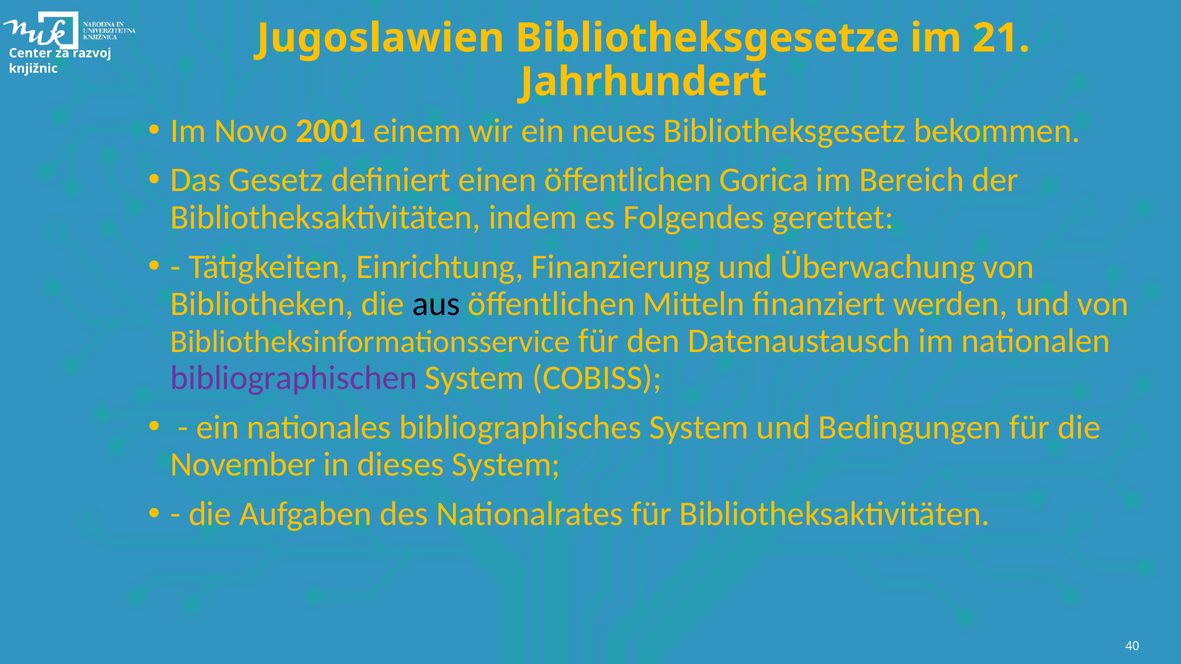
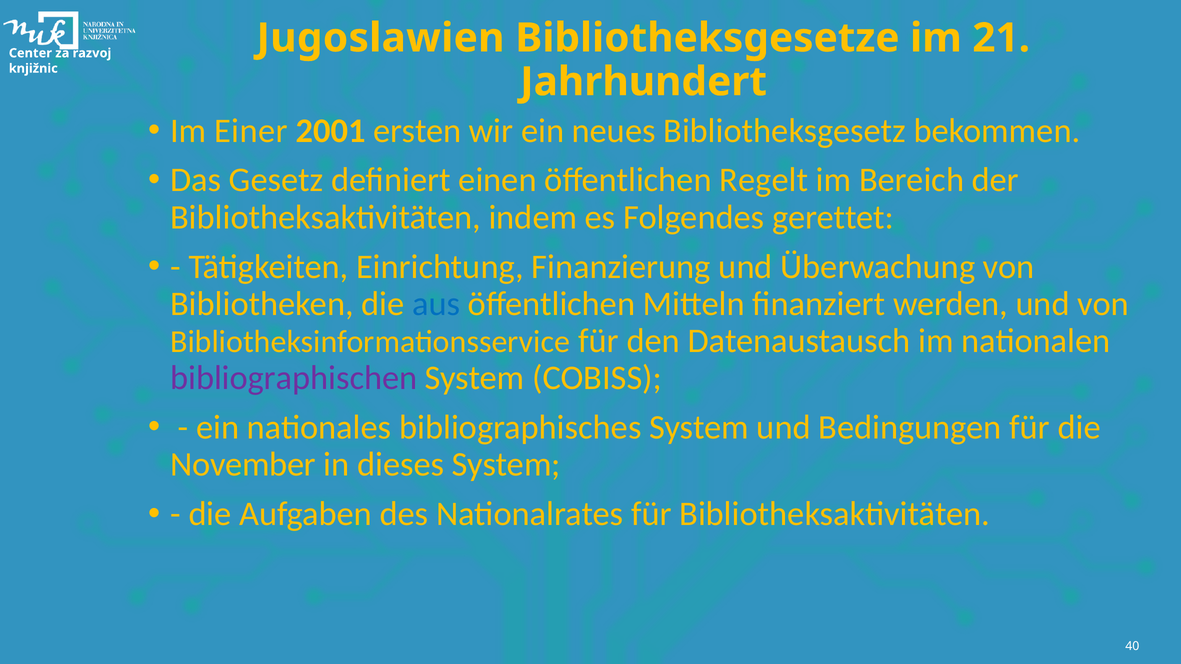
Novo: Novo -> Einer (251, 131)
einem: einem -> ersten (417, 131)
Gorica: Gorica -> Regelt (764, 180)
aus colour: black -> blue (436, 304)
